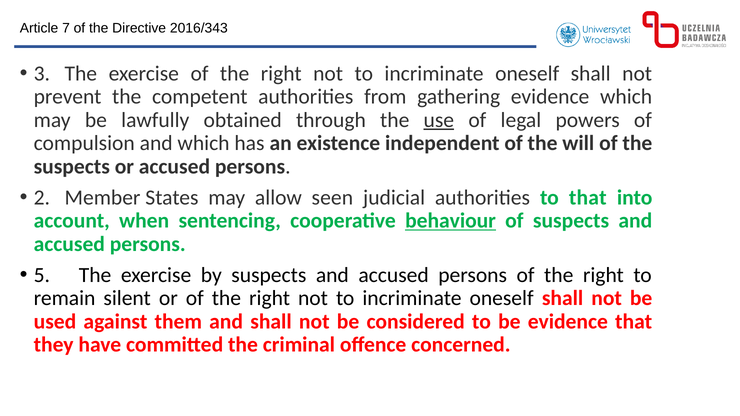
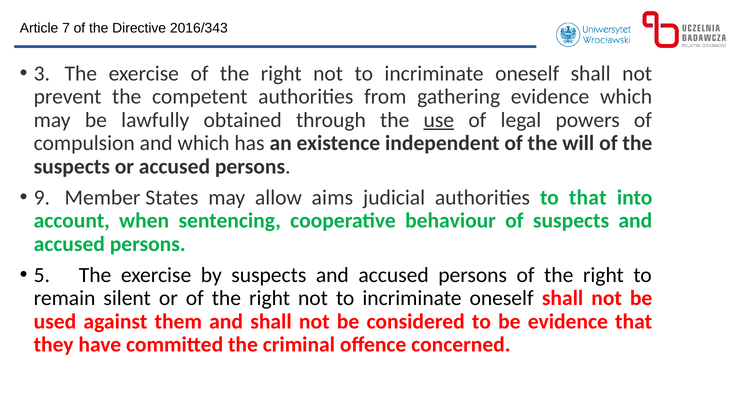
2: 2 -> 9 (42, 198)
seen: seen -> aims (332, 198)
behaviour underline: present -> none (451, 221)
